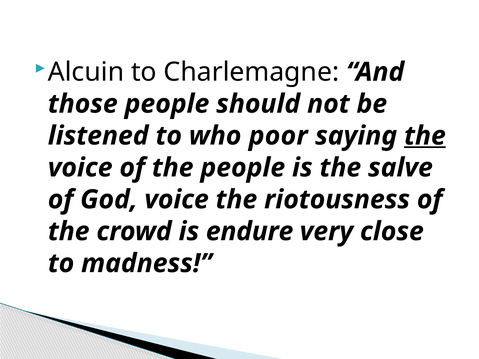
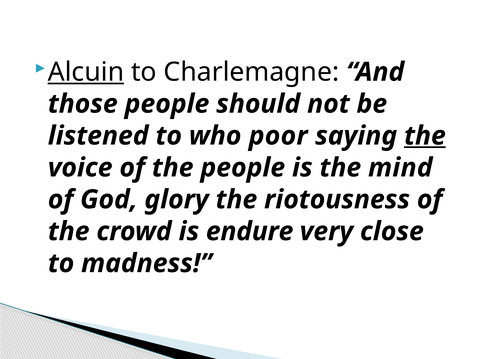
Alcuin underline: none -> present (86, 72)
salve: salve -> mind (400, 168)
God voice: voice -> glory (177, 200)
